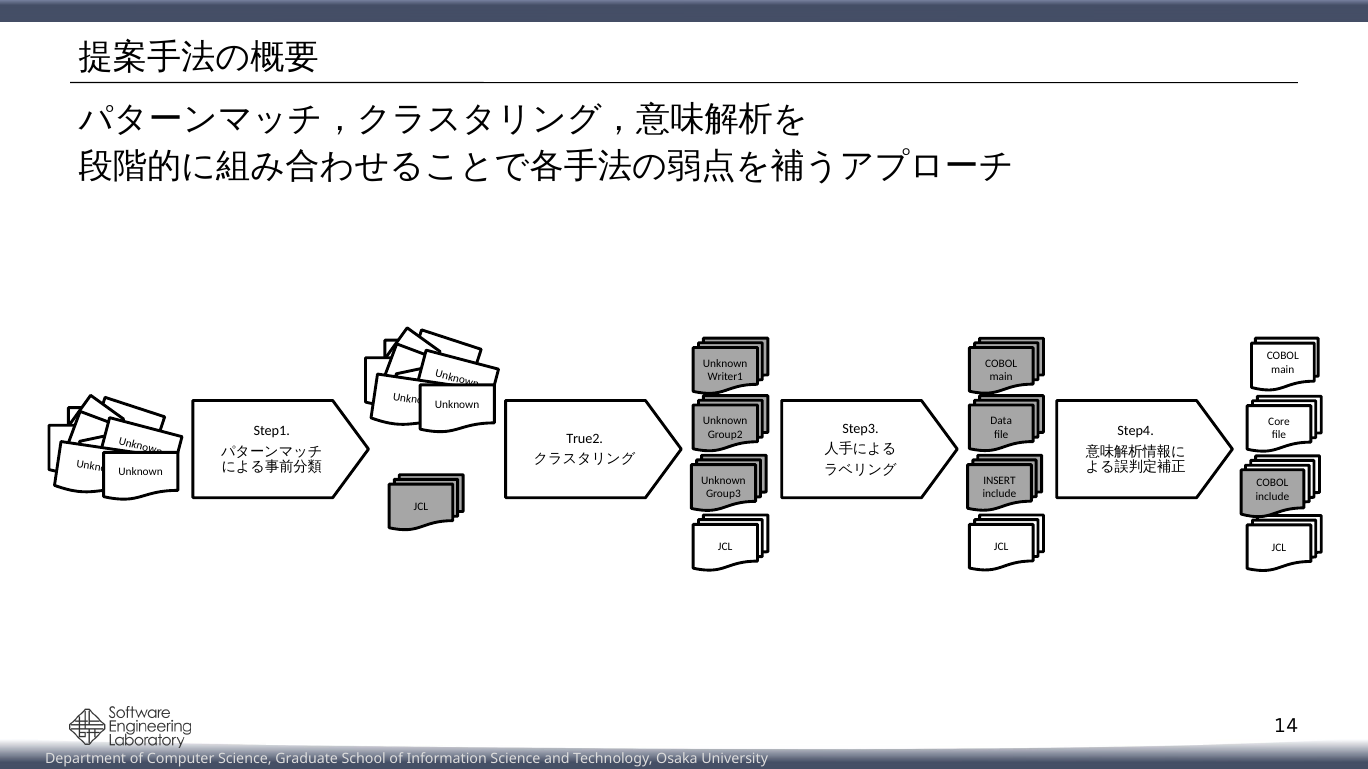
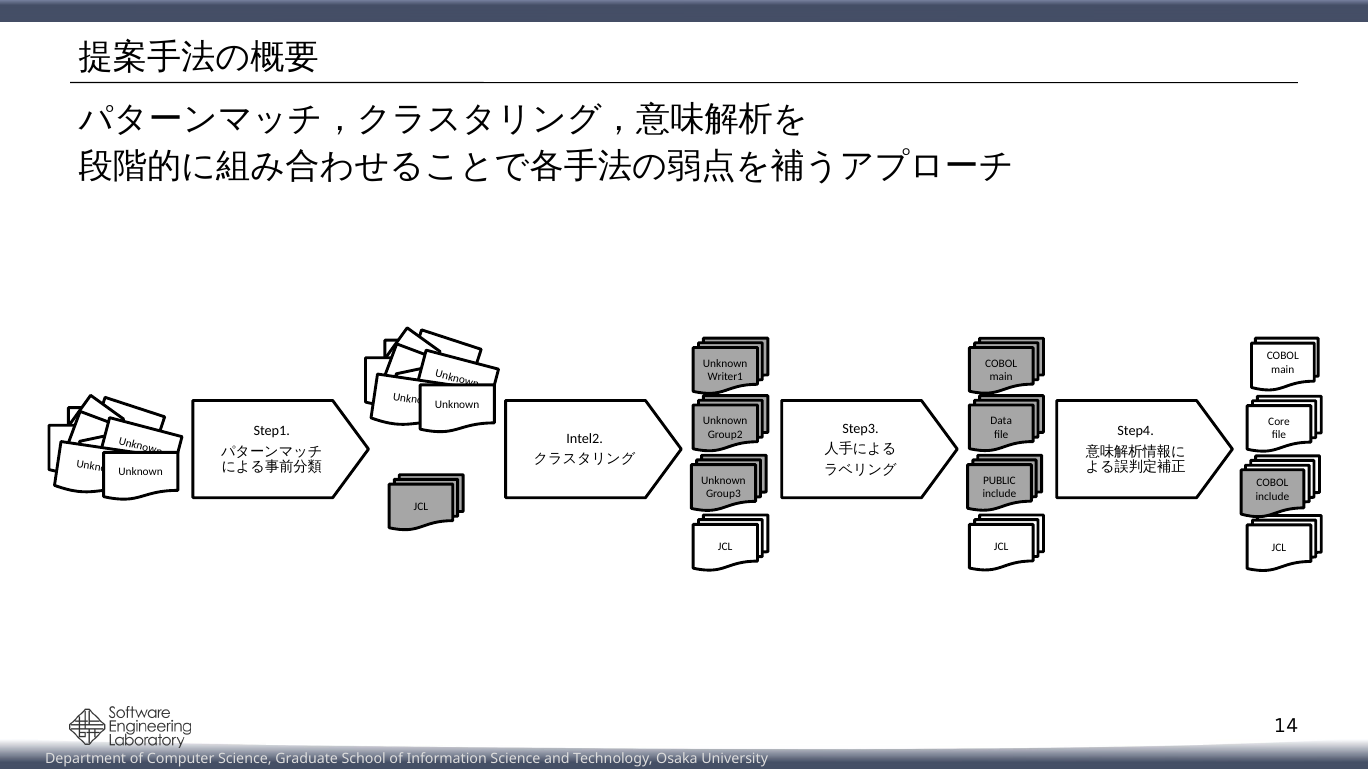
True2: True2 -> Intel2 (585, 439)
INSERT: INSERT -> PUBLIC (999, 481)
